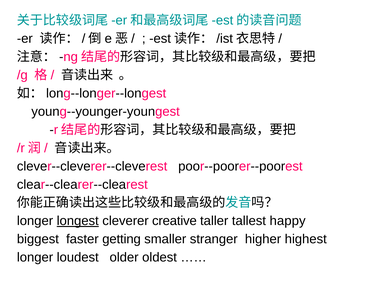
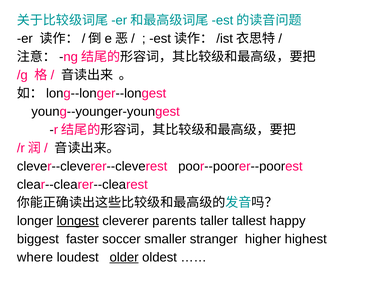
creative: creative -> parents (174, 221)
getting: getting -> soccer (121, 239)
longer: longer -> where (35, 258)
older underline: none -> present (124, 258)
